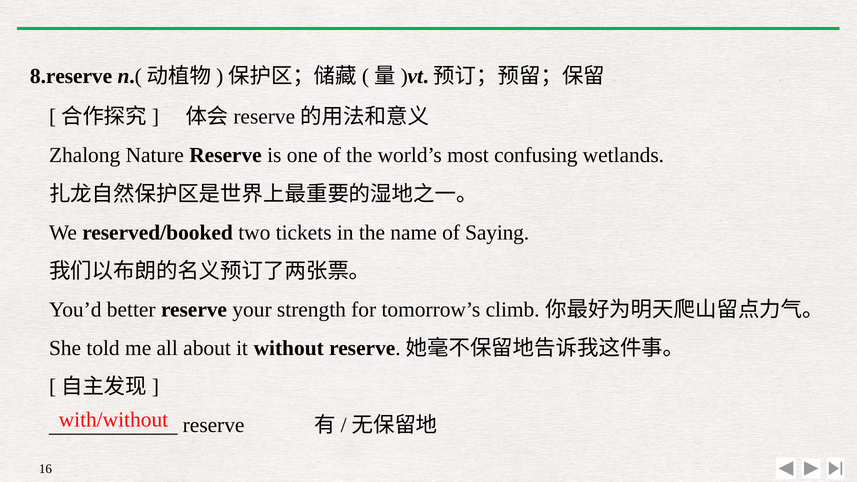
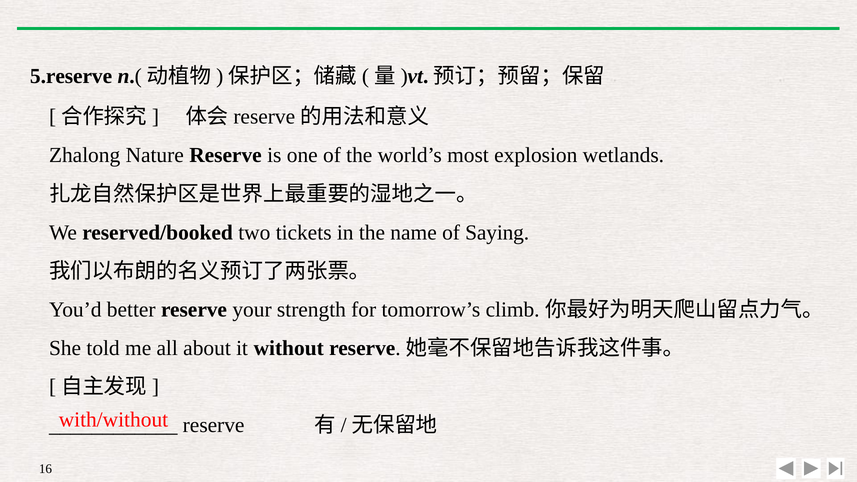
8.reserve: 8.reserve -> 5.reserve (71, 76)
confusing: confusing -> explosion (536, 155)
